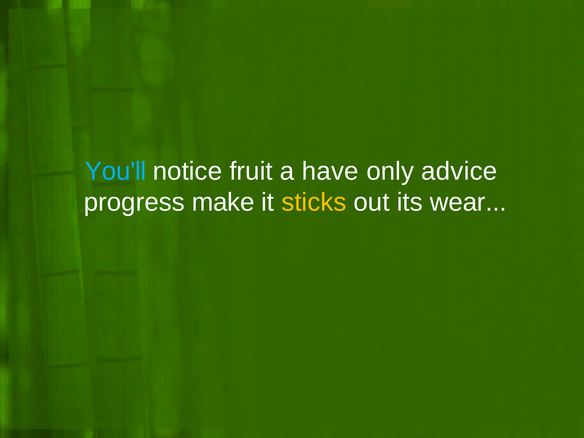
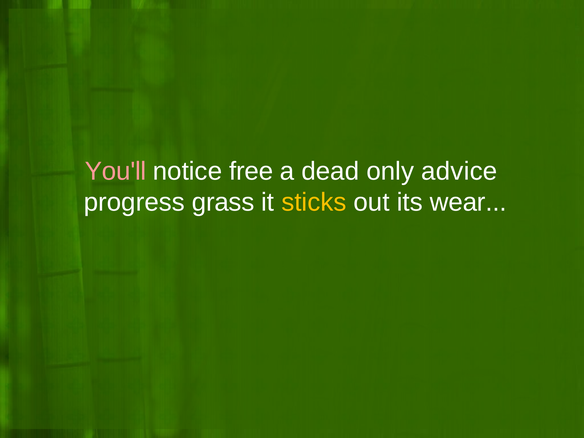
You'll colour: light blue -> pink (116, 171)
fruit: fruit -> free (251, 171)
have: have -> dead (330, 171)
make: make -> grass (223, 202)
